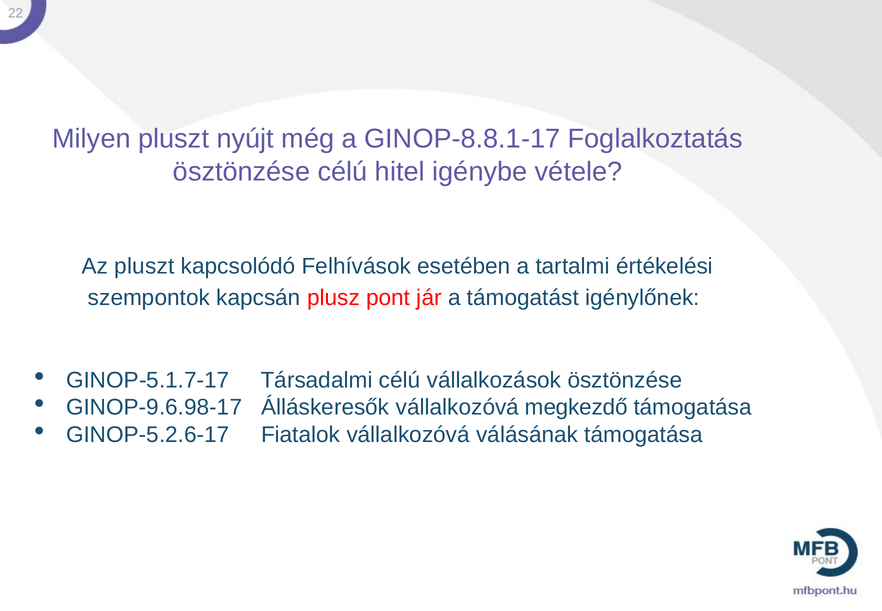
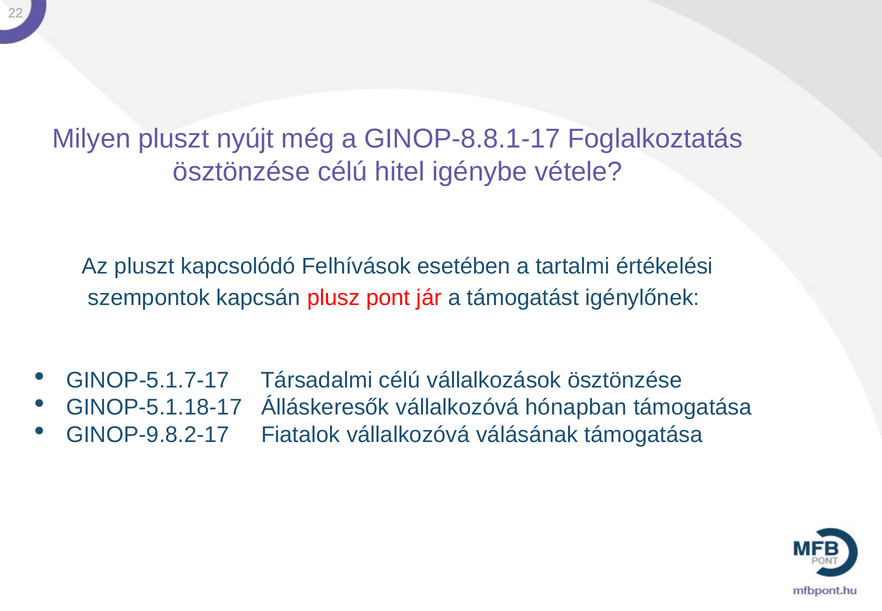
GINOP-9.6.98-17: GINOP-9.6.98-17 -> GINOP-5.1.18-17 (154, 407)
megkezdő: megkezdő -> hónapban (576, 407)
GINOP-5.2.6-17: GINOP-5.2.6-17 -> GINOP-9.8.2-17 (148, 434)
